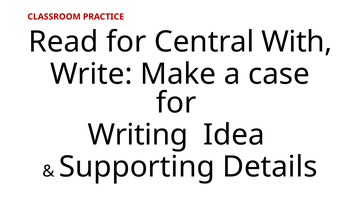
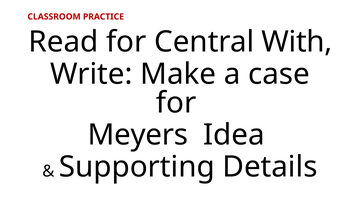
Writing: Writing -> Meyers (138, 135)
